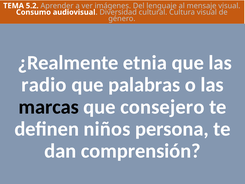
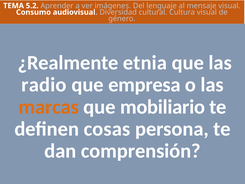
palabras: palabras -> empresa (144, 85)
marcas colour: black -> orange (49, 107)
consejero: consejero -> mobiliario (162, 107)
niños: niños -> cosas (107, 129)
